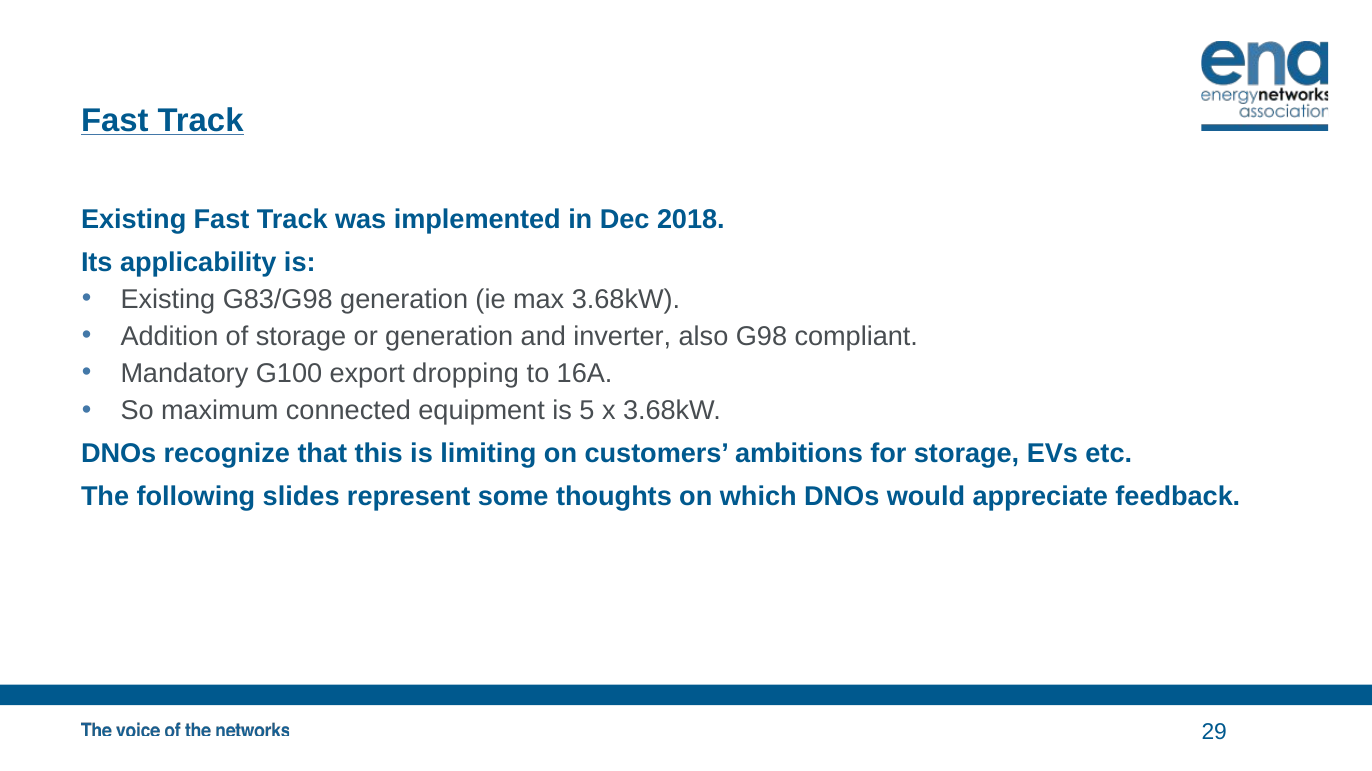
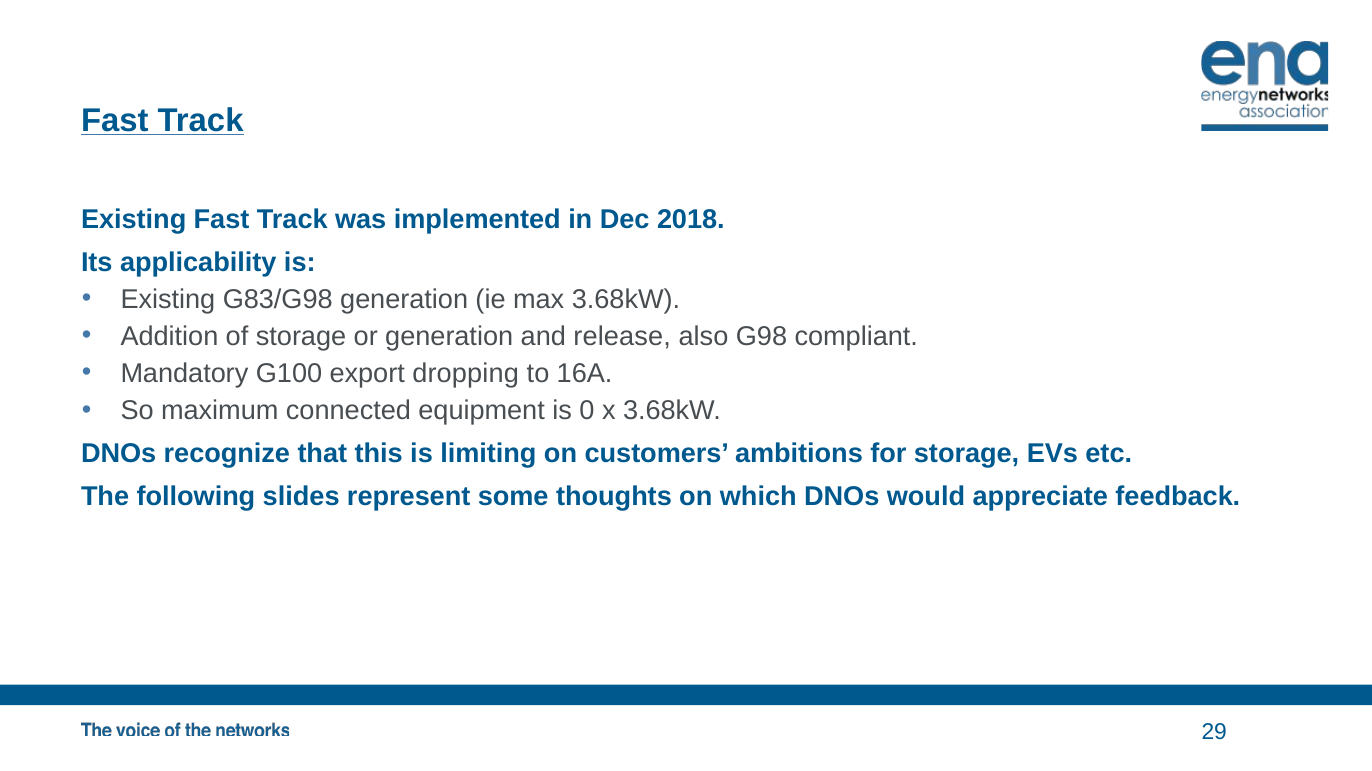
inverter: inverter -> release (622, 337)
5: 5 -> 0 (587, 411)
